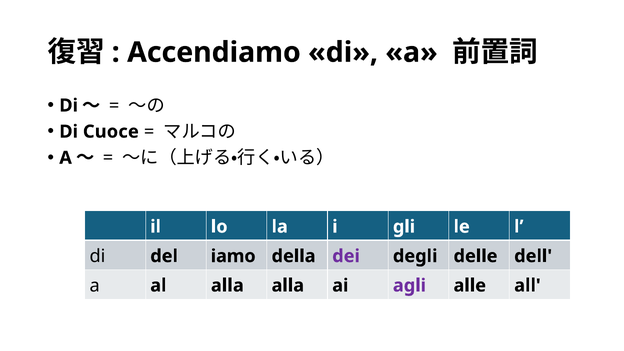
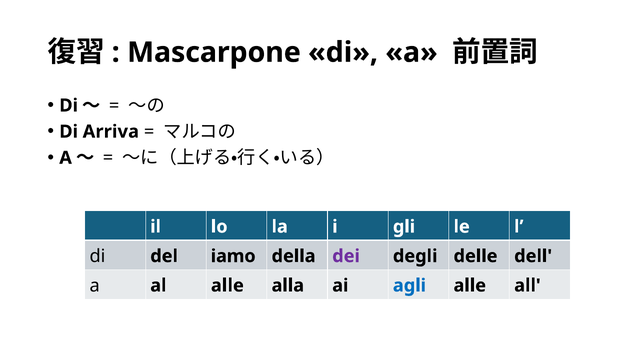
Accendiamo: Accendiamo -> Mascarpone (214, 52)
Cuoce: Cuoce -> Arriva (111, 132)
al alla: alla -> alle (227, 286)
agli colour: purple -> blue (409, 286)
